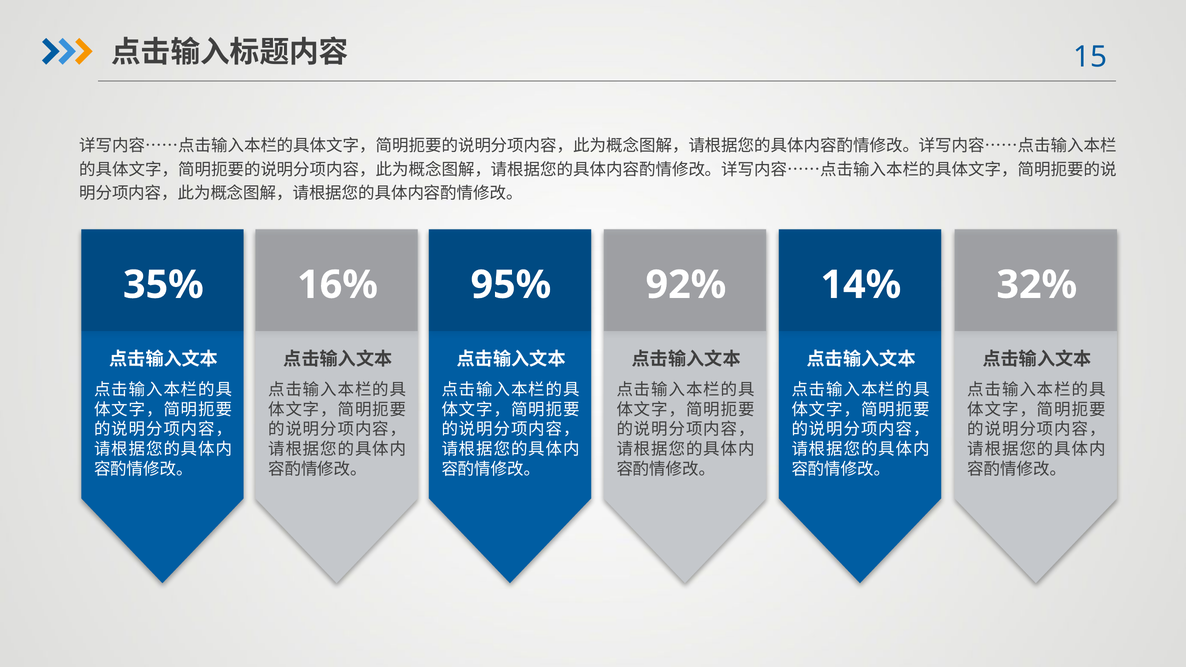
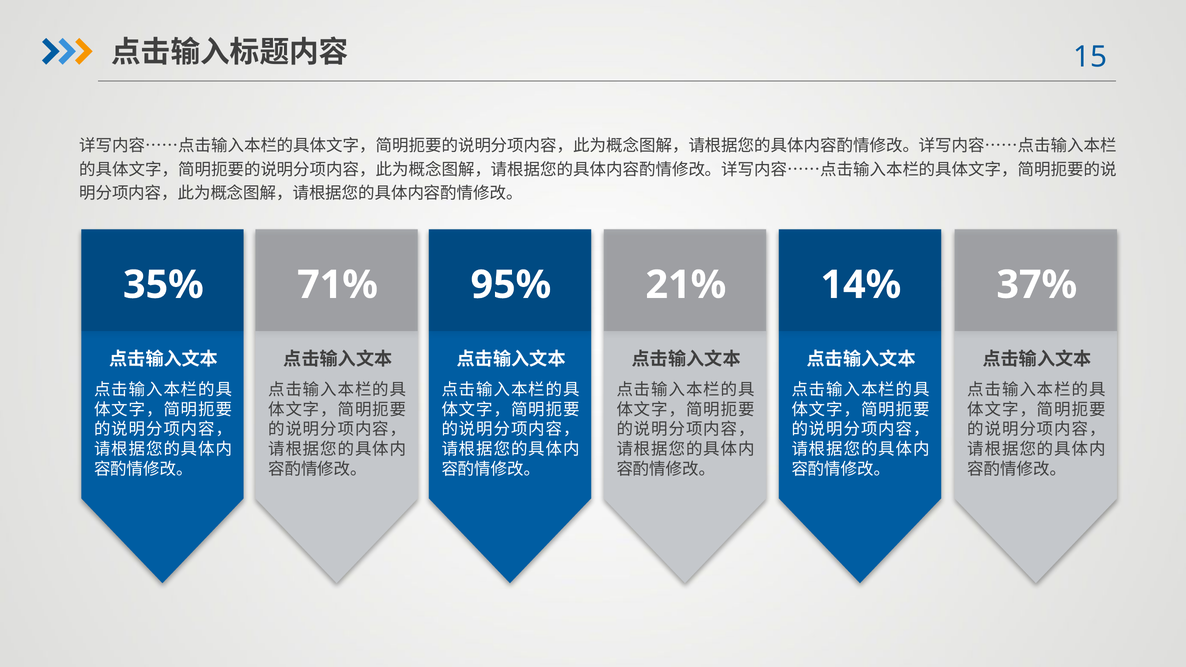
16%: 16% -> 71% (338, 285)
92%: 92% -> 21% (686, 285)
32%: 32% -> 37% (1037, 285)
